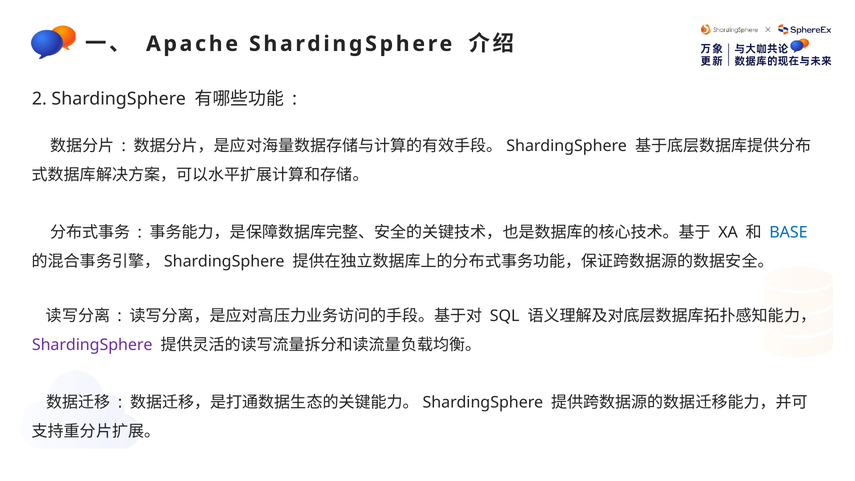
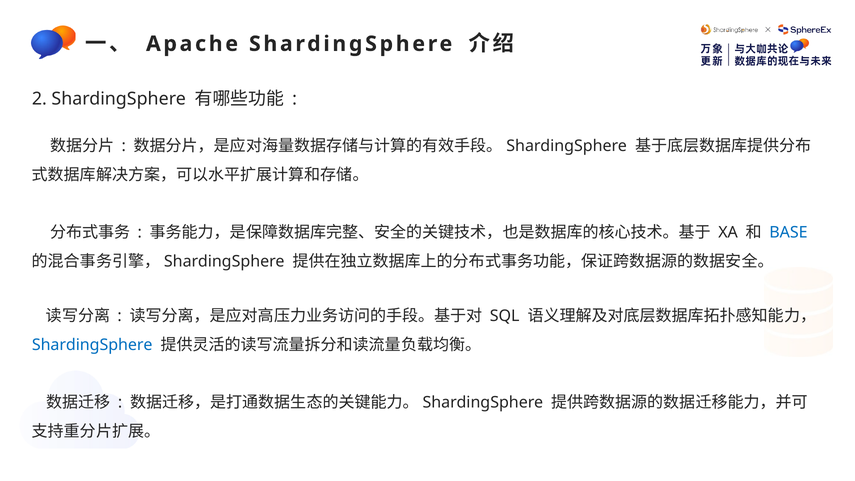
ShardingSphere colour: purple -> blue (92, 345)
